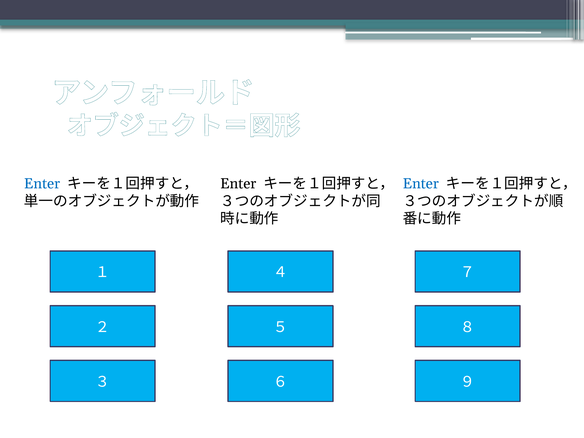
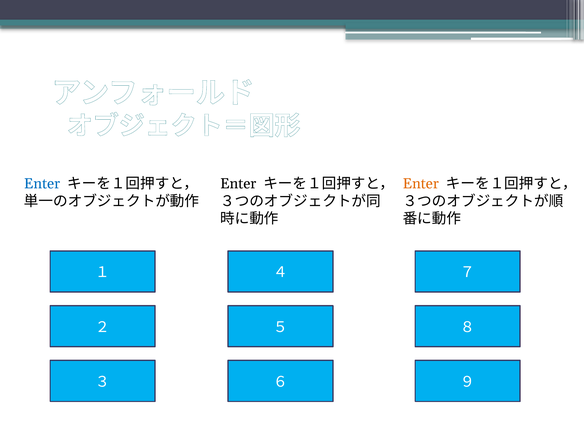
Enter colour: blue -> orange (421, 184)
